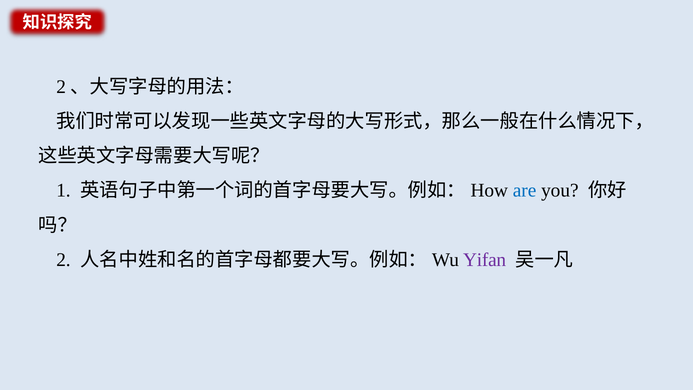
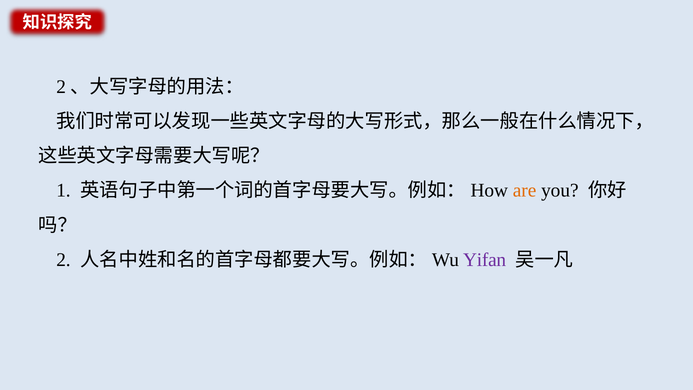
are colour: blue -> orange (525, 191)
